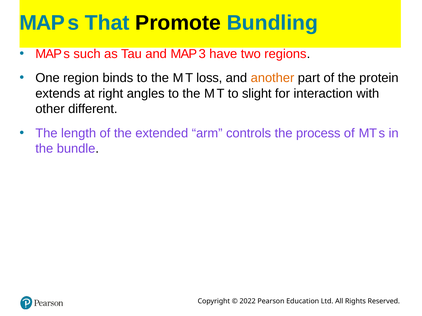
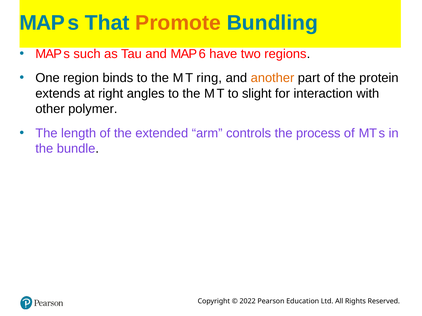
Promote colour: black -> orange (178, 23)
3: 3 -> 6 (202, 54)
loss: loss -> ring (209, 78)
different: different -> polymer (93, 109)
